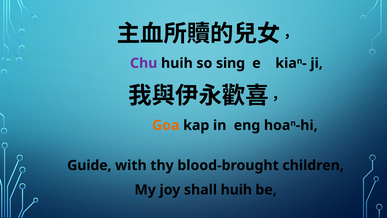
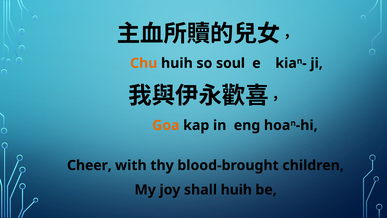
Chu colour: purple -> orange (144, 63)
sing: sing -> soul (231, 63)
Guide: Guide -> Cheer (89, 165)
